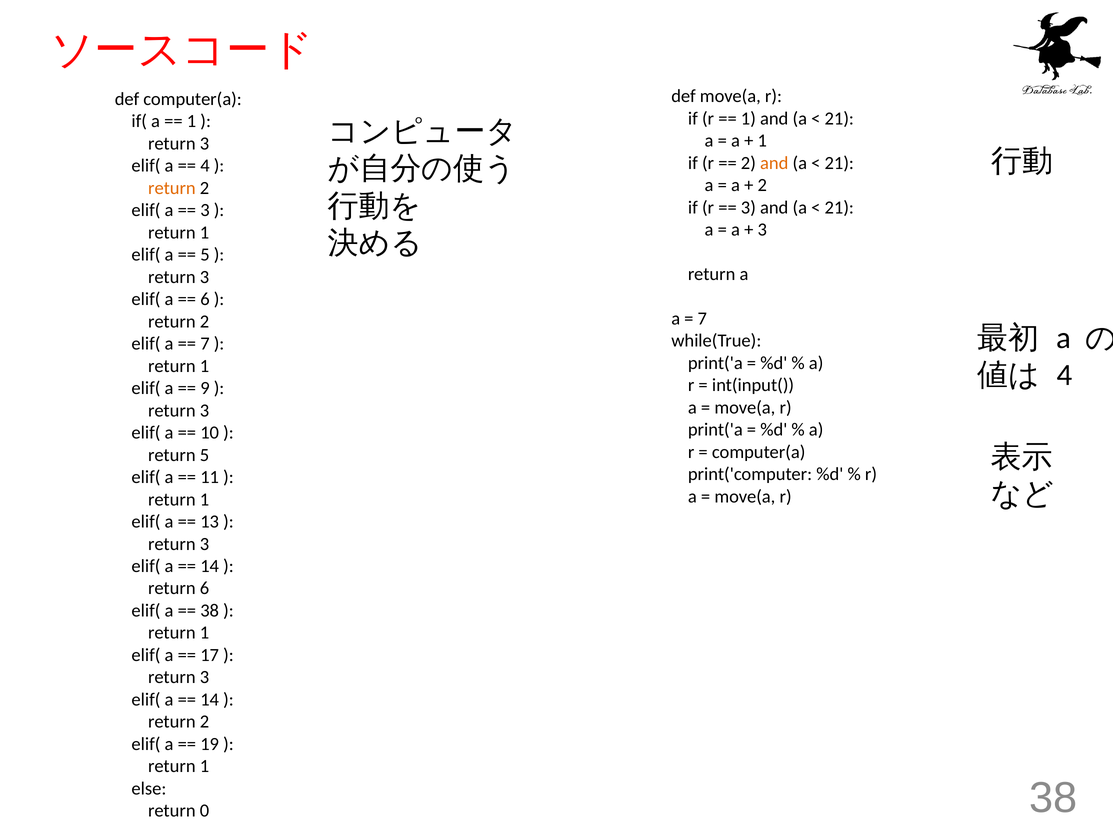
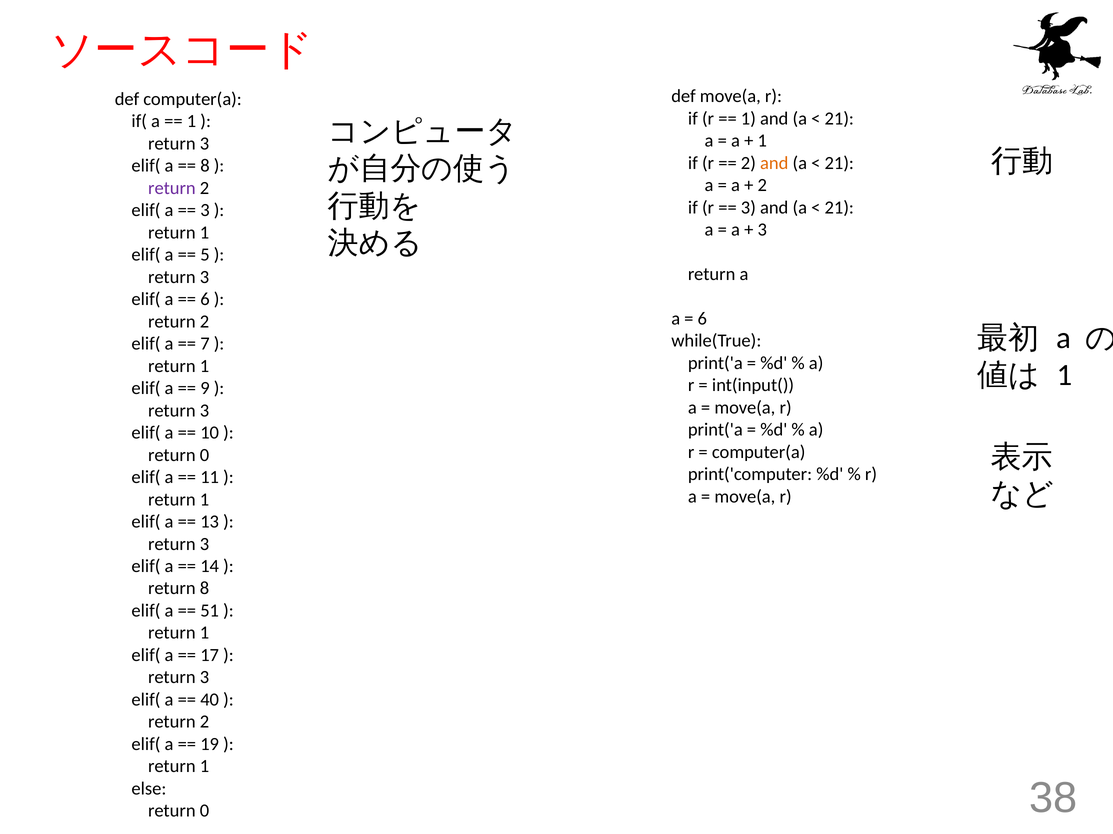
4: 4 -> 8 (205, 166)
return colour: orange -> purple (172, 188)
7: 7 -> 6 (702, 319)
4: 4 -> 1 (1064, 375)
5: 5 -> 0 (204, 455)
return 6: 6 -> 8 (204, 589)
38: 38 -> 51 (210, 611)
14: 14 -> 40 (210, 700)
